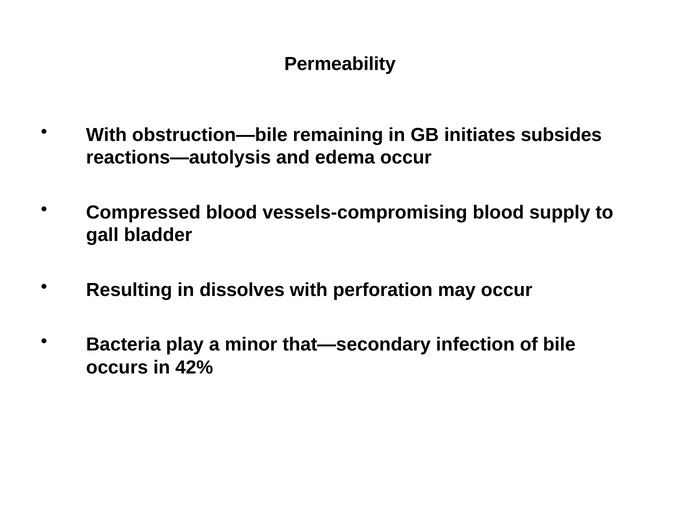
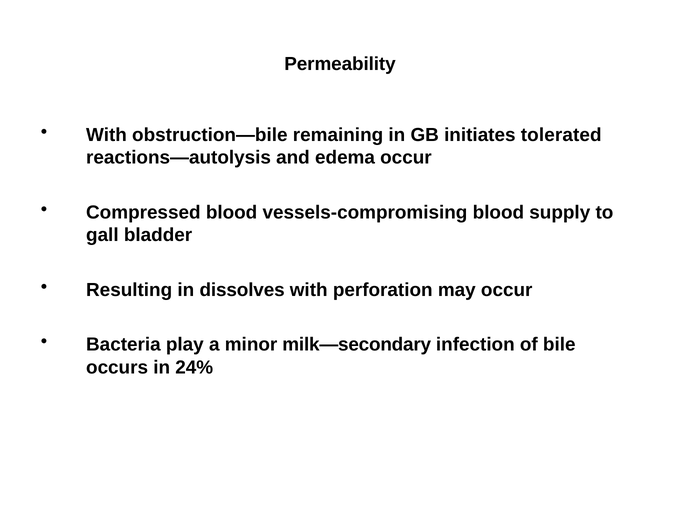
subsides: subsides -> tolerated (561, 135)
that—secondary: that—secondary -> milk—secondary (357, 345)
42%: 42% -> 24% (194, 367)
